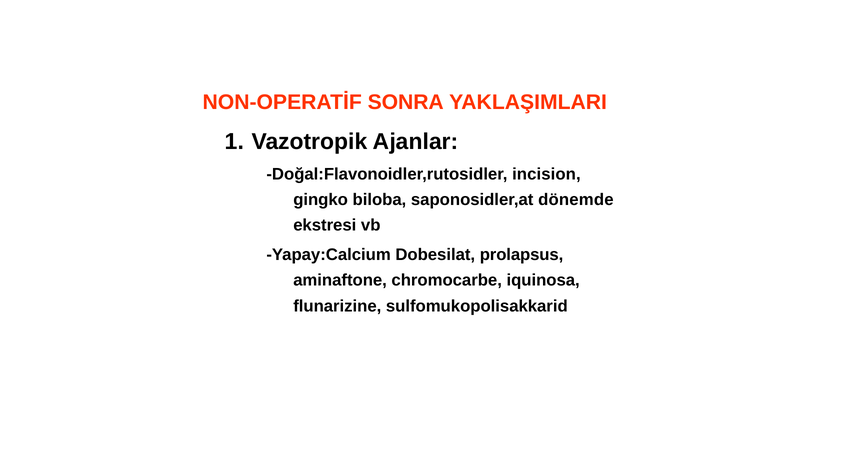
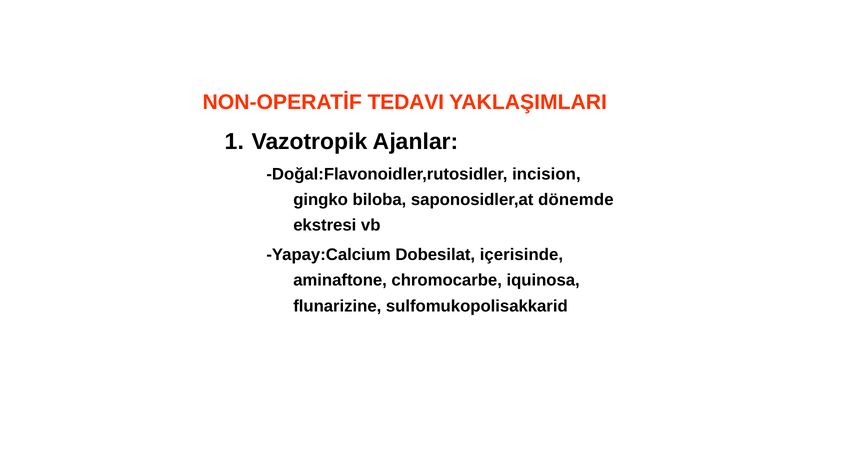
SONRA: SONRA -> TEDAVI (406, 102)
prolapsus: prolapsus -> içerisinde (521, 255)
